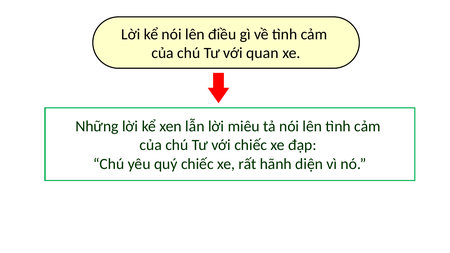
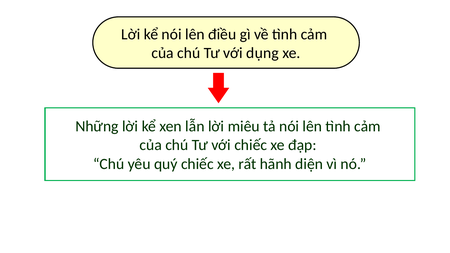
quan: quan -> dụng (263, 53)
